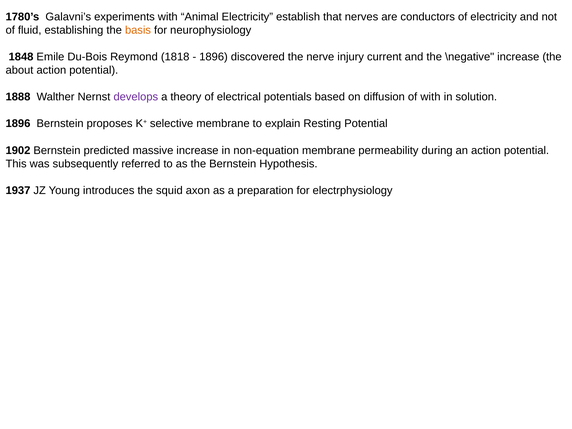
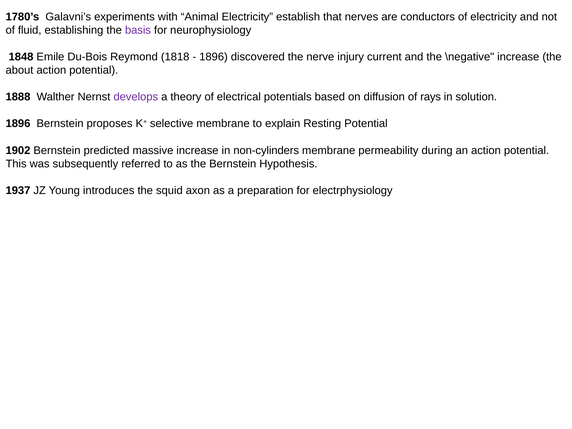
basis colour: orange -> purple (138, 30)
of with: with -> rays (431, 97)
non-equation: non-equation -> non-cylinders (266, 150)
